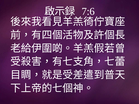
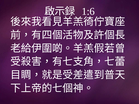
7:6: 7:6 -> 1:6 (88, 11)
